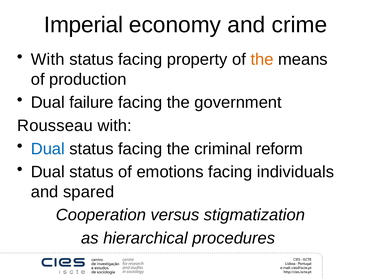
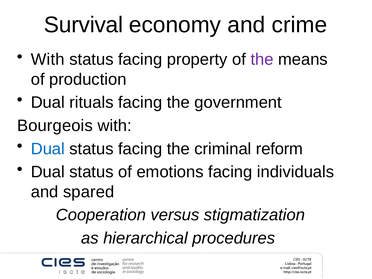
Imperial: Imperial -> Survival (84, 25)
the colour: orange -> purple (262, 59)
failure: failure -> rituals (91, 102)
Rousseau: Rousseau -> Bourgeois (55, 126)
